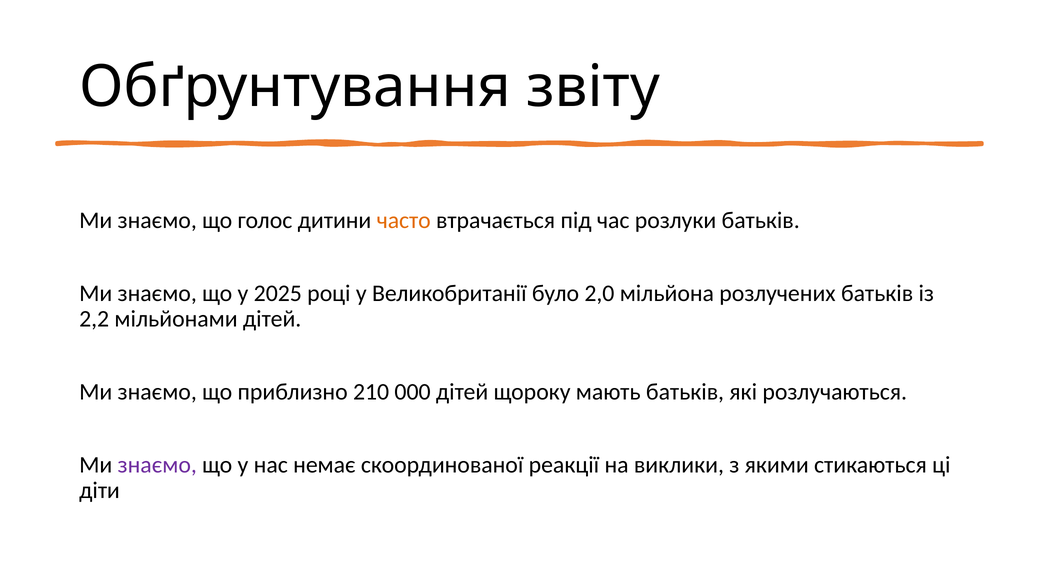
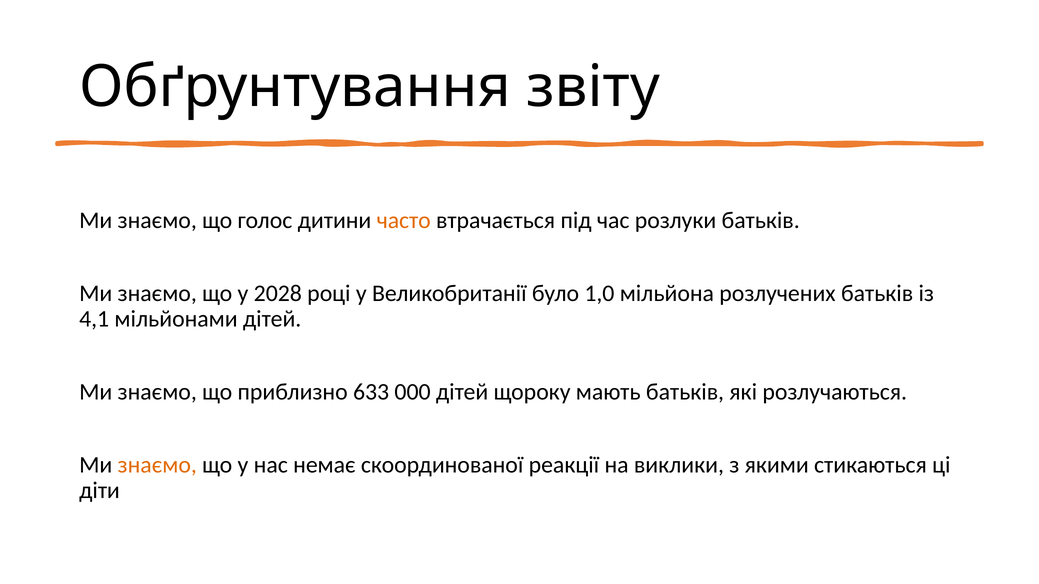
2025: 2025 -> 2028 (278, 293)
2,0: 2,0 -> 1,0 (599, 293)
2,2: 2,2 -> 4,1 (94, 319)
210: 210 -> 633 (371, 392)
знаємо colour: purple -> orange (157, 465)
